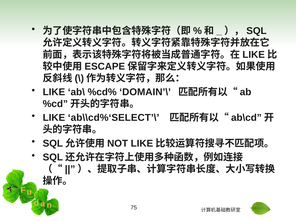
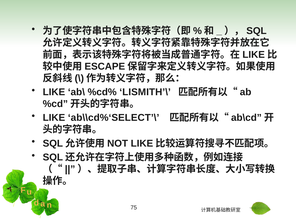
DOMAIN’\: DOMAIN’\ -> LISMITH’\ (145, 92)
